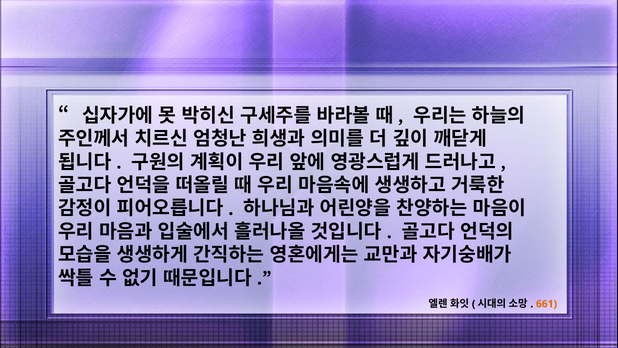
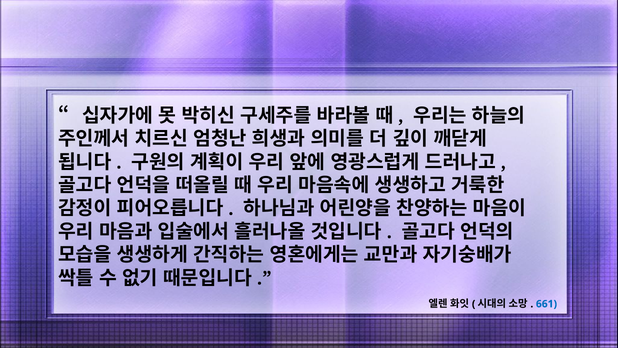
661 colour: orange -> blue (546, 304)
